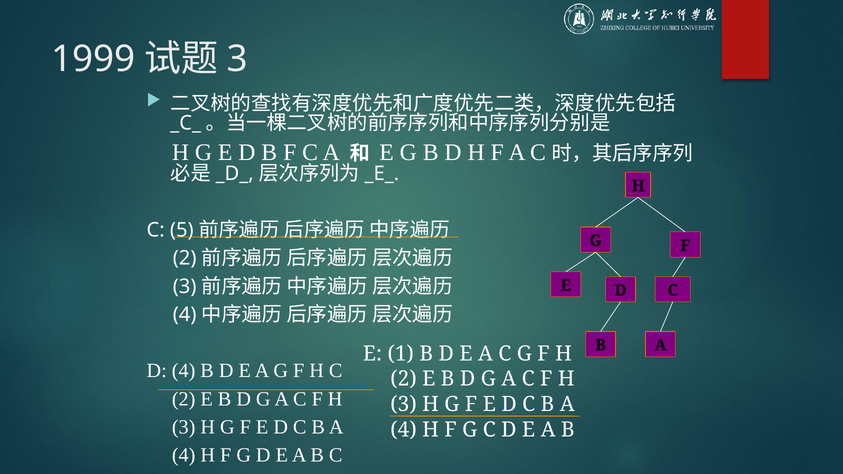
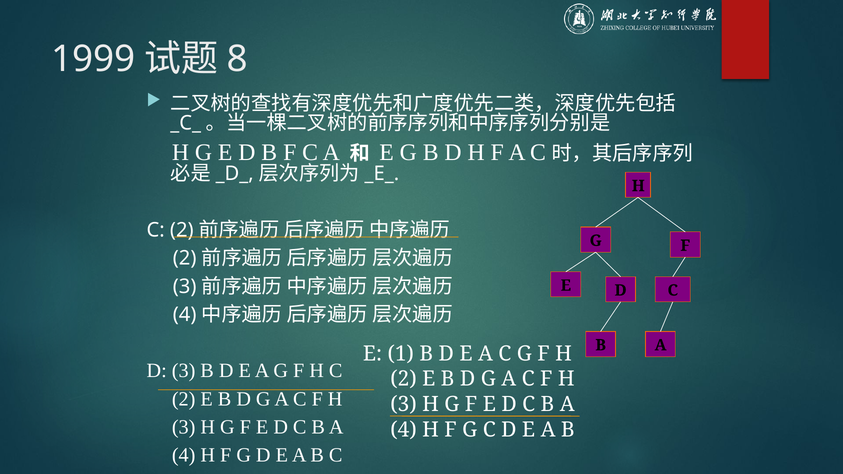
3: 3 -> 8 (237, 59)
5: 5 -> 2 (182, 230)
D 4: 4 -> 3 (184, 371)
